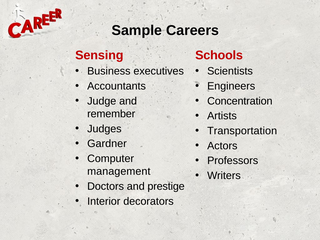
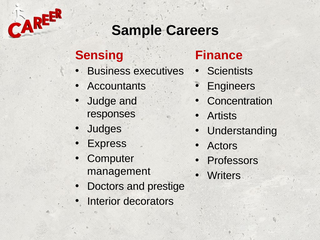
Schools: Schools -> Finance (219, 55)
remember: remember -> responses (111, 114)
Transportation: Transportation -> Understanding (242, 131)
Gardner: Gardner -> Express (107, 144)
